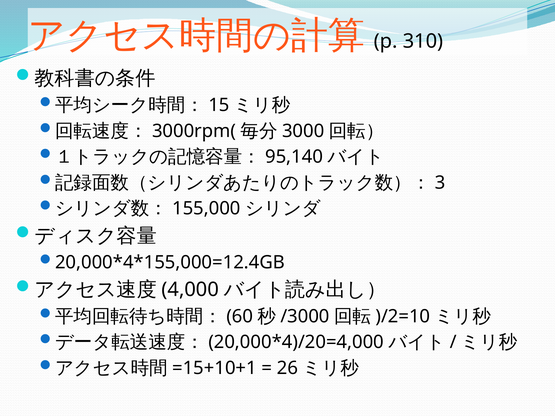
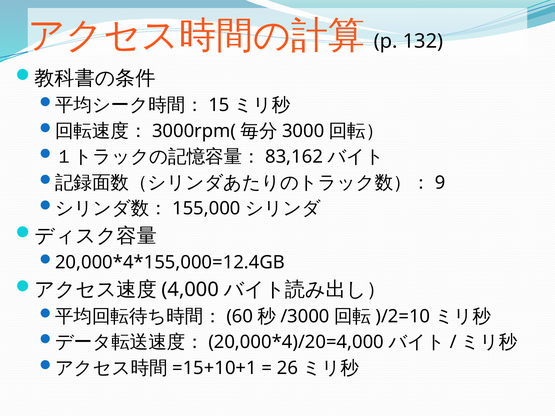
310: 310 -> 132 (423, 41)
95,140: 95,140 -> 83,162 (294, 157)
3: 3 -> 9 (440, 183)
